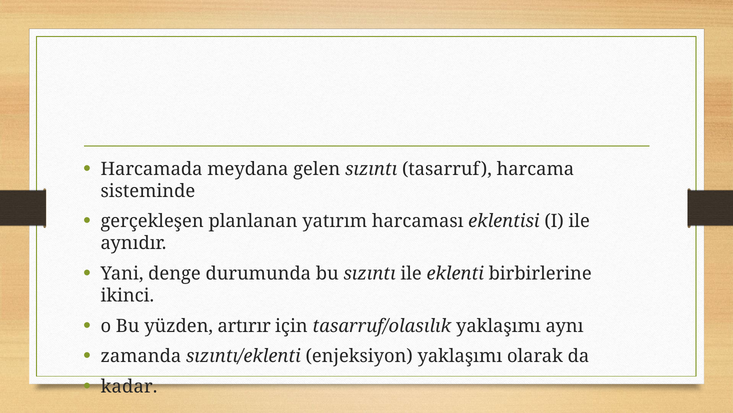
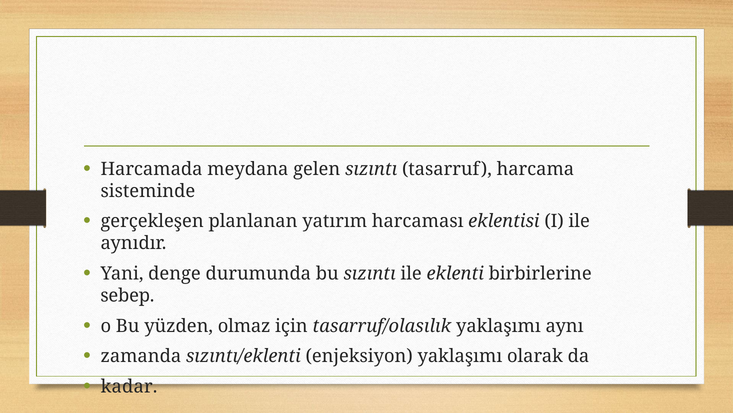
ikinci: ikinci -> sebep (127, 295)
artırır: artırır -> olmaz (244, 325)
